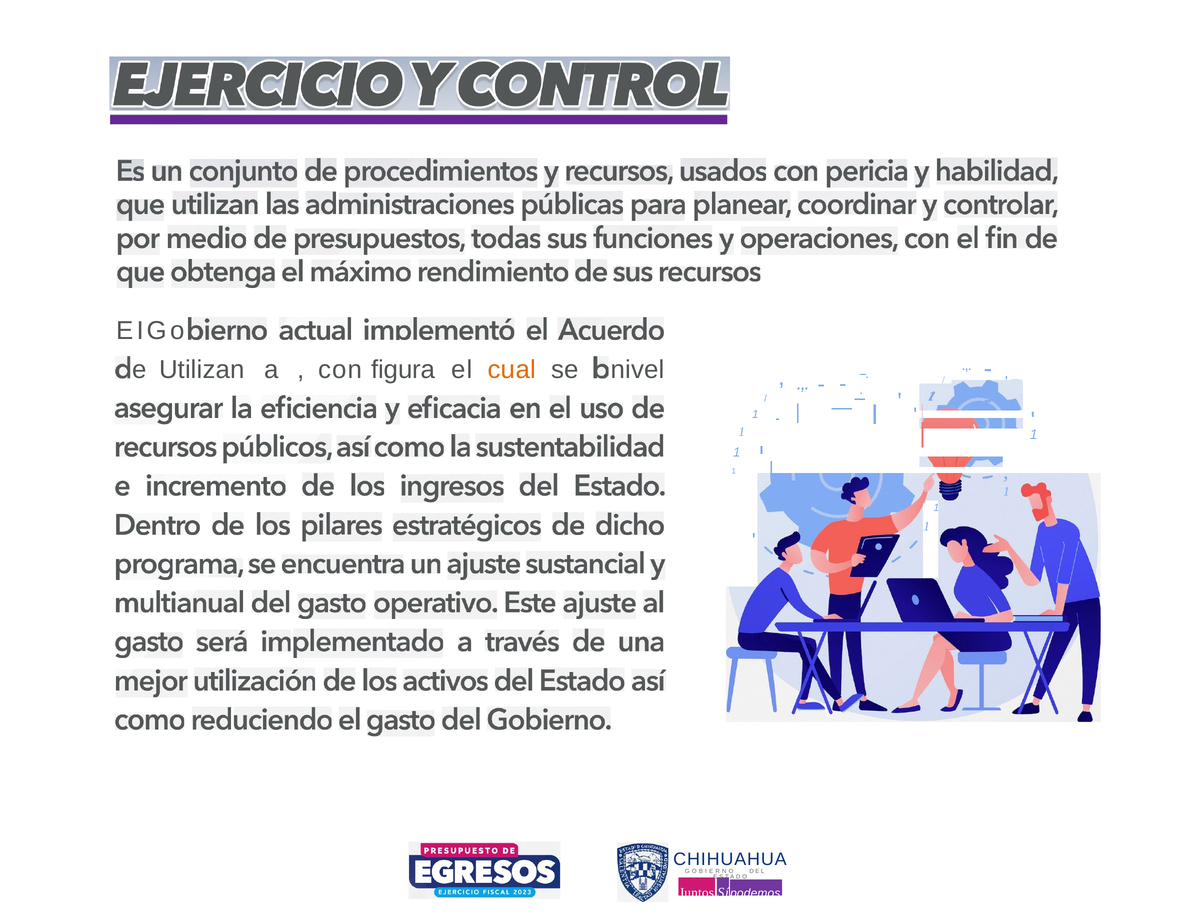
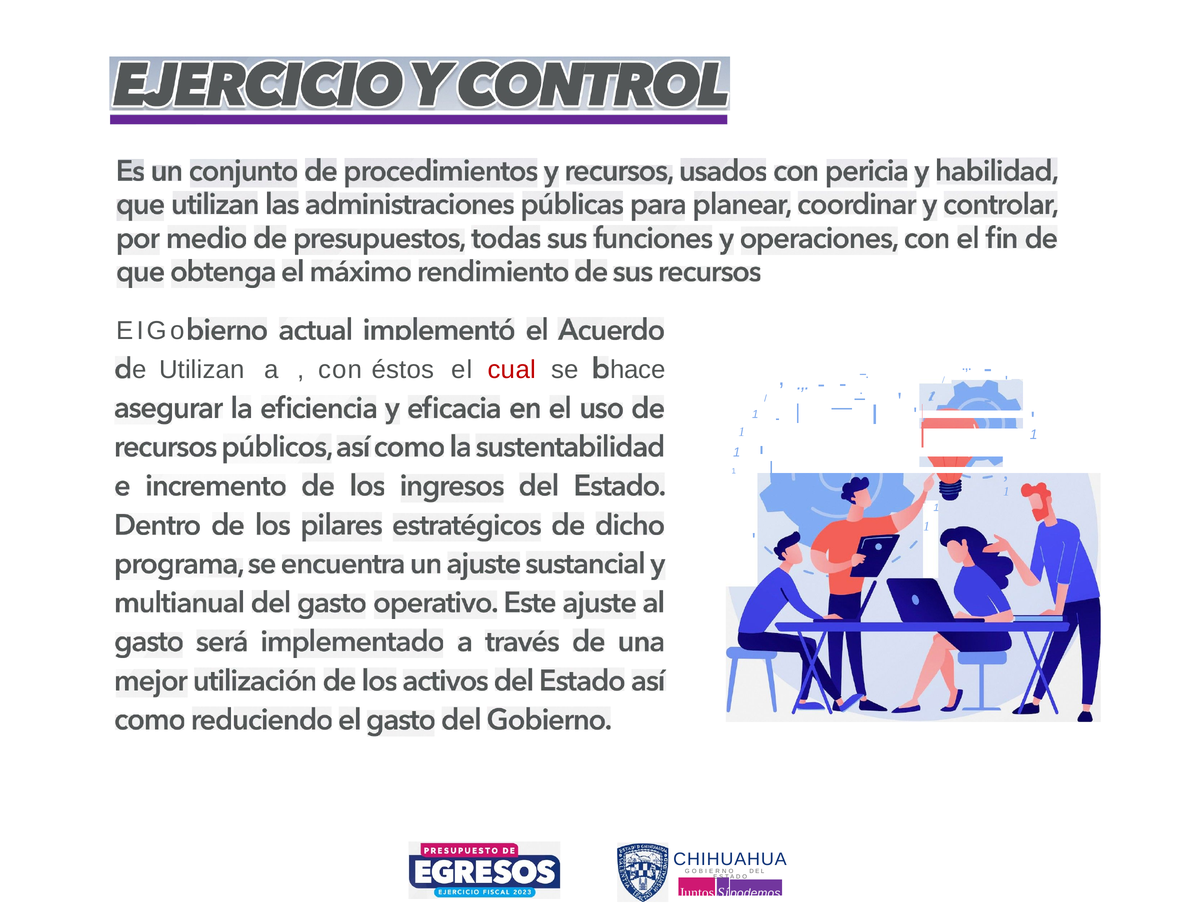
figura: figura -> éstos (403, 370)
cual colour: orange -> red (512, 370)
nivel: nivel -> hace (638, 370)
